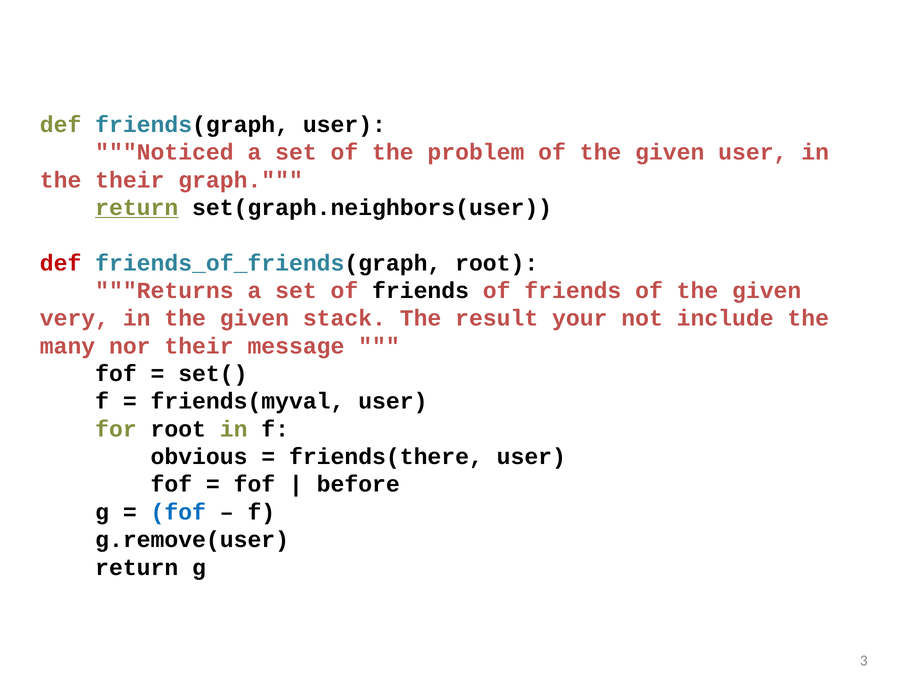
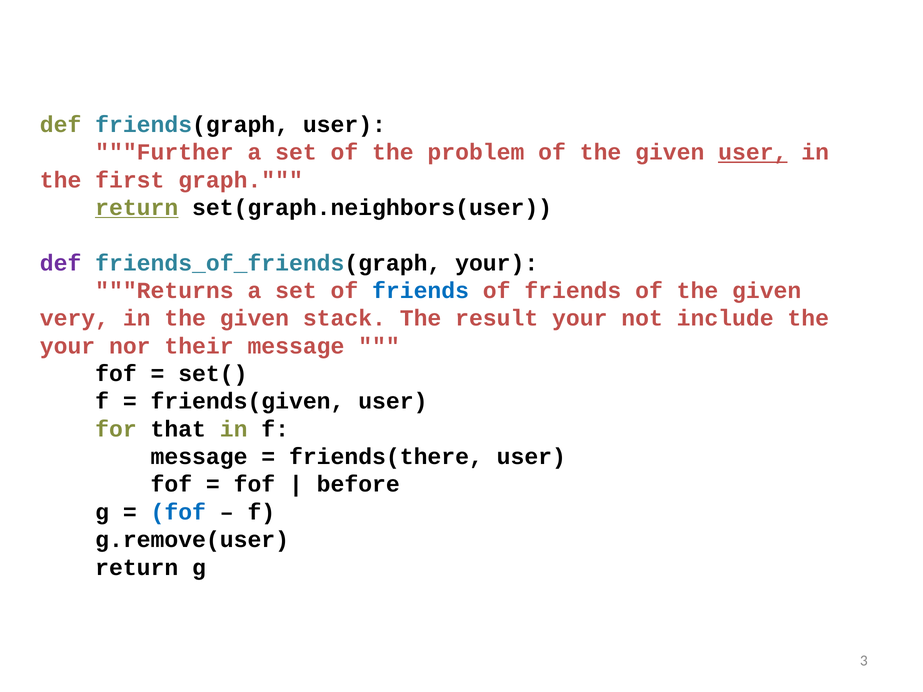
Noticed: Noticed -> Further (164, 152)
user underline: none -> present (753, 152)
the their: their -> first (130, 180)
def colour: red -> purple (61, 263)
friends_of_friends(graph root: root -> your (497, 263)
friends colour: black -> blue (421, 291)
many: many -> your (68, 346)
friends(myval: friends(myval -> friends(given (248, 401)
for root: root -> that (178, 429)
obvious: obvious -> message (199, 457)
